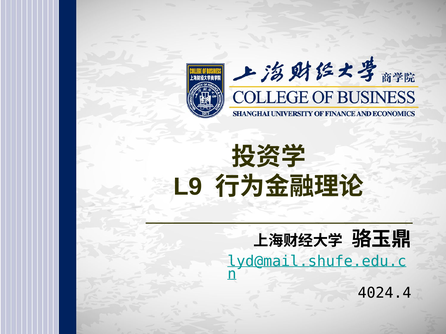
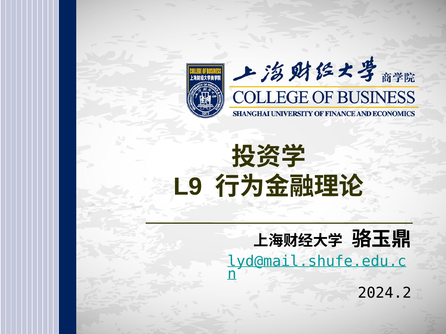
4024.4: 4024.4 -> 2024.2 (385, 293)
